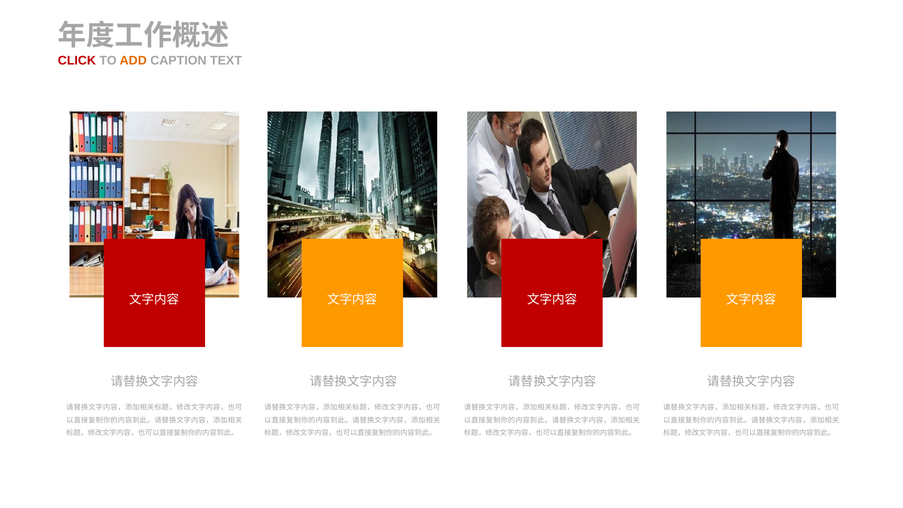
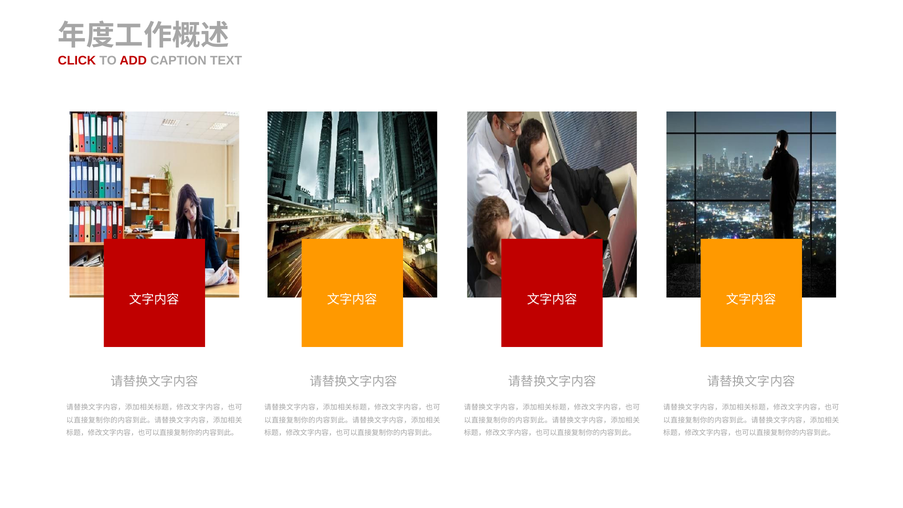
ADD colour: orange -> red (133, 61)
